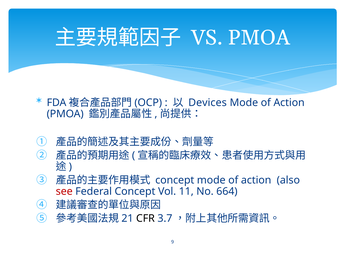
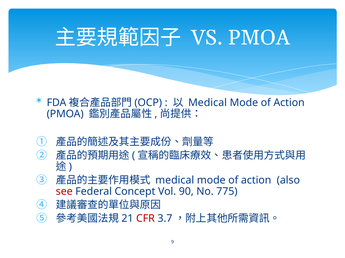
Devices: Devices -> Medical (208, 103)
concept: concept -> medical (175, 181)
11: 11 -> 90 (186, 192)
664: 664 -> 775 (227, 192)
CFR colour: black -> red (145, 219)
